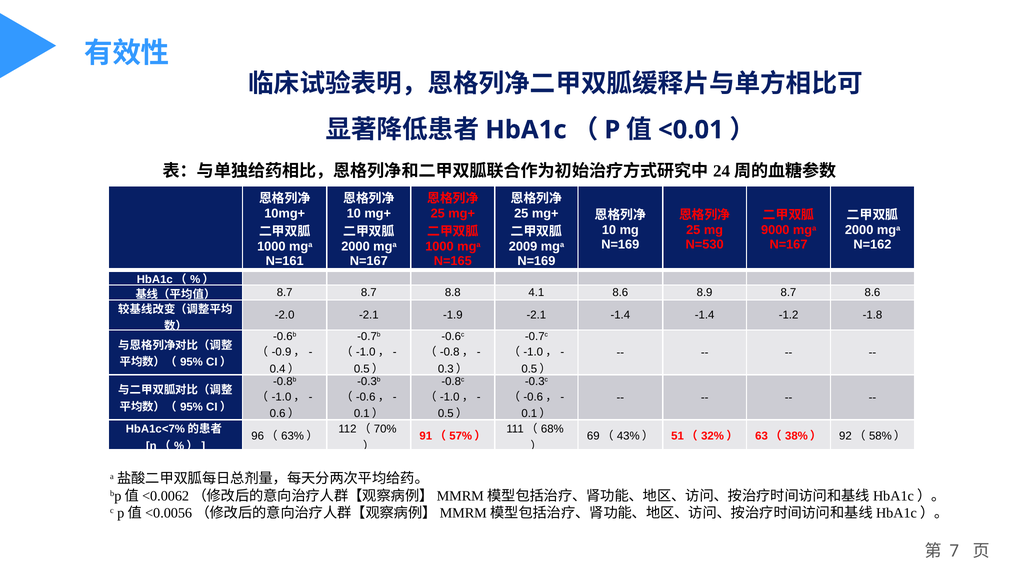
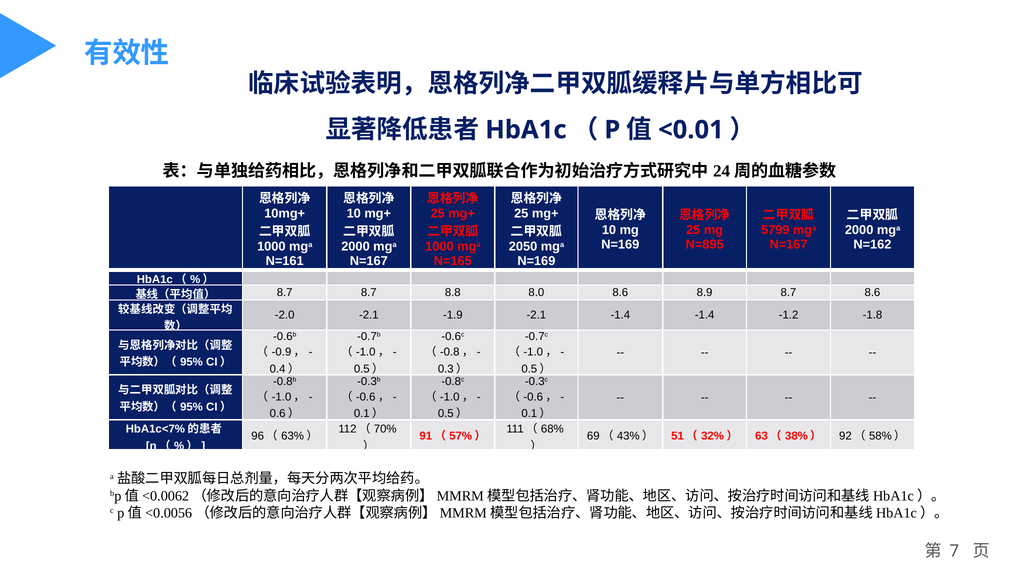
9000: 9000 -> 5799 (775, 230)
N=530: N=530 -> N=895 (705, 245)
2009: 2009 -> 2050 (523, 247)
4.1: 4.1 -> 8.0 (536, 293)
